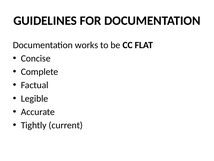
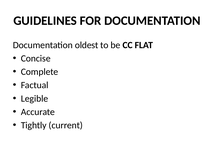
works: works -> oldest (87, 45)
